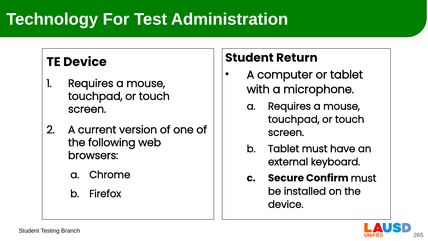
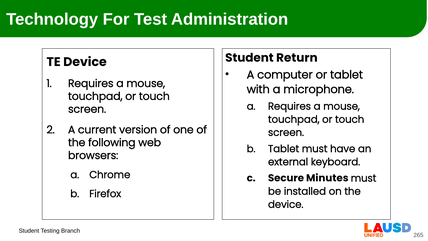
Confirm: Confirm -> Minutes (327, 178)
